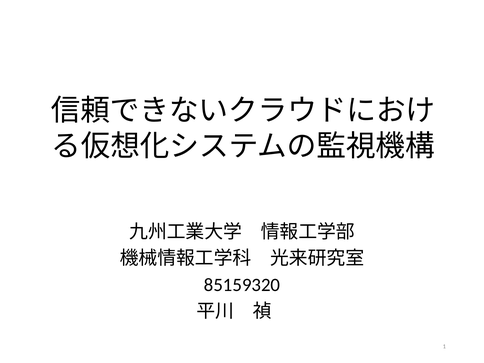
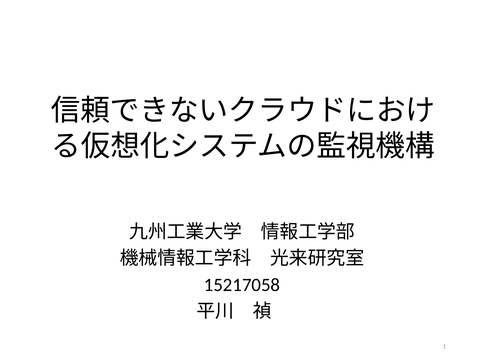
85159320: 85159320 -> 15217058 (242, 285)
